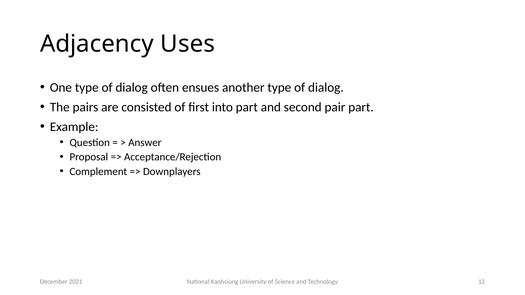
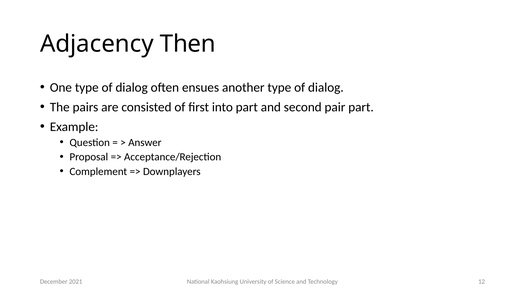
Uses: Uses -> Then (188, 44)
